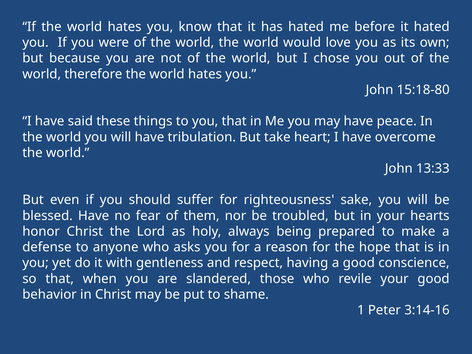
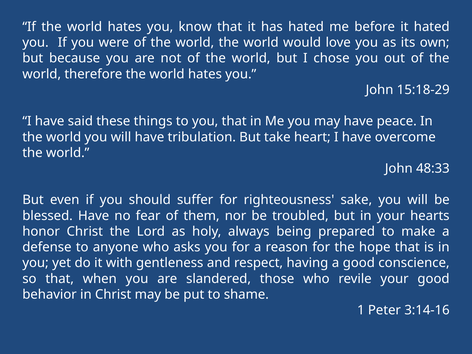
15:18-80: 15:18-80 -> 15:18-29 (423, 90)
13:33: 13:33 -> 48:33 (433, 169)
